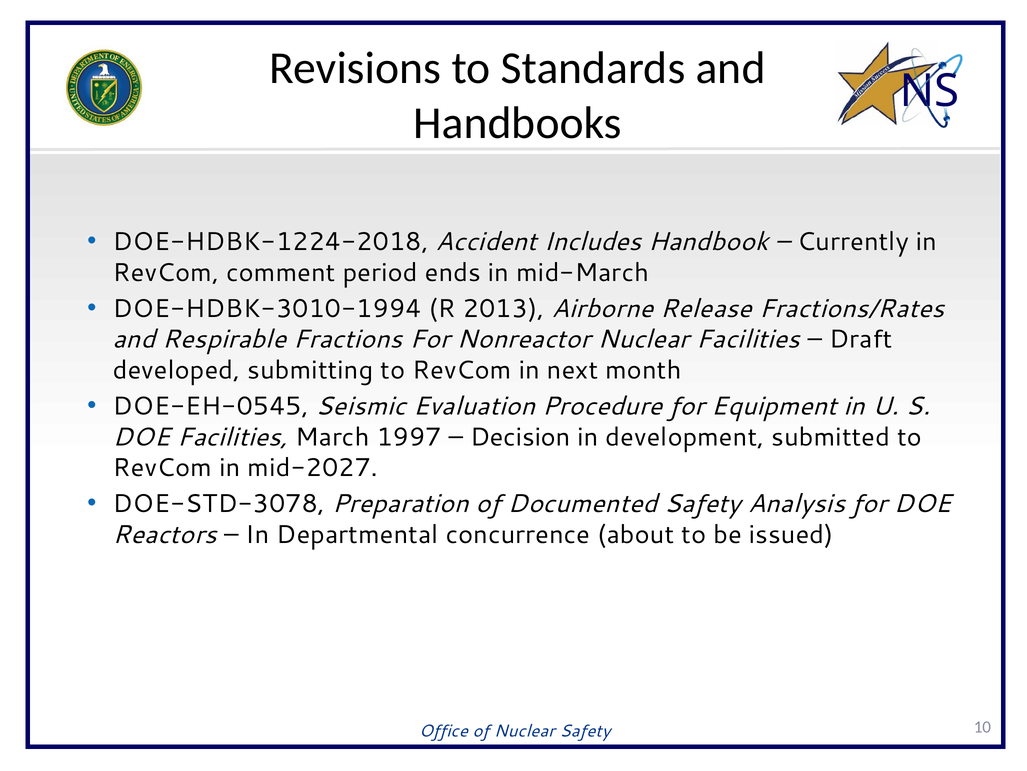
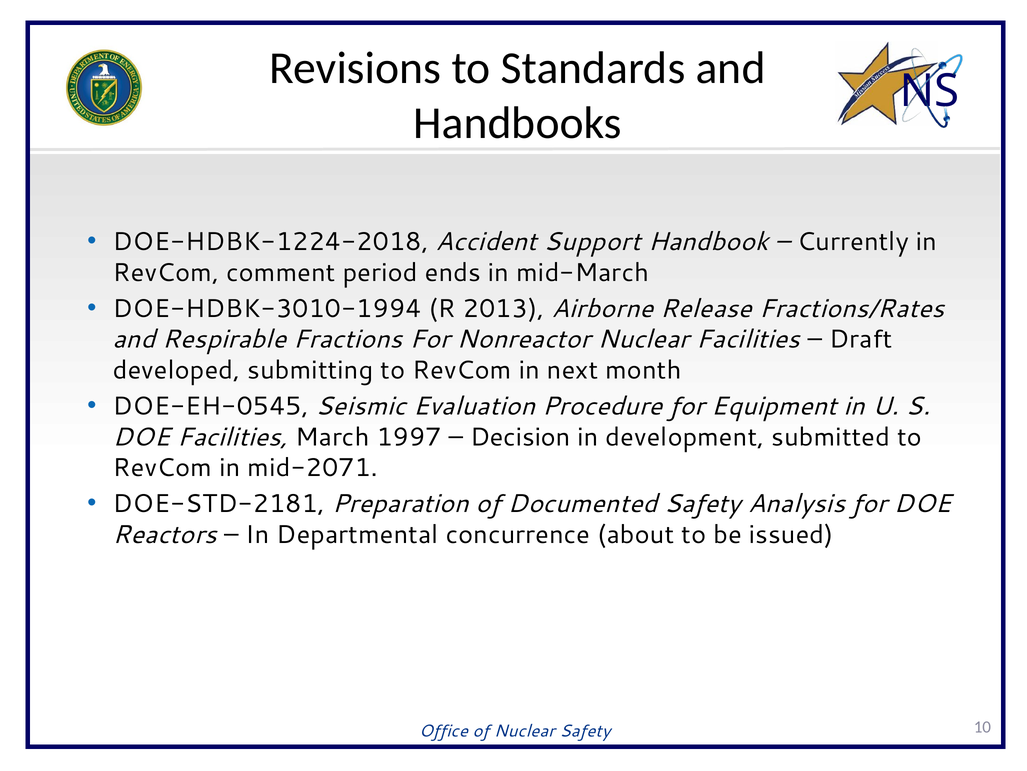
Includes: Includes -> Support (592, 241)
mid-2027: mid-2027 -> mid-2071 (313, 467)
DOE-STD-3078: DOE-STD-3078 -> DOE-STD-2181 (219, 503)
